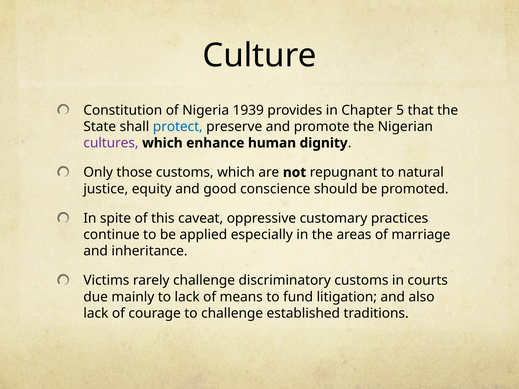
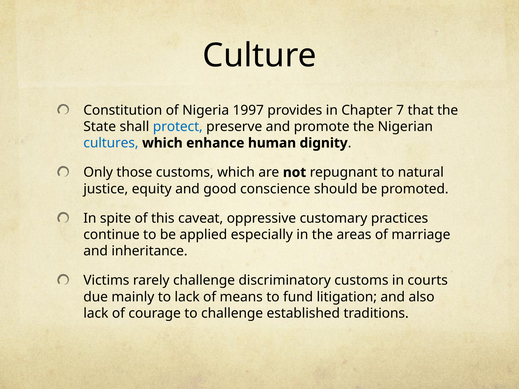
1939: 1939 -> 1997 (248, 110)
5: 5 -> 7 (400, 110)
cultures colour: purple -> blue (111, 143)
